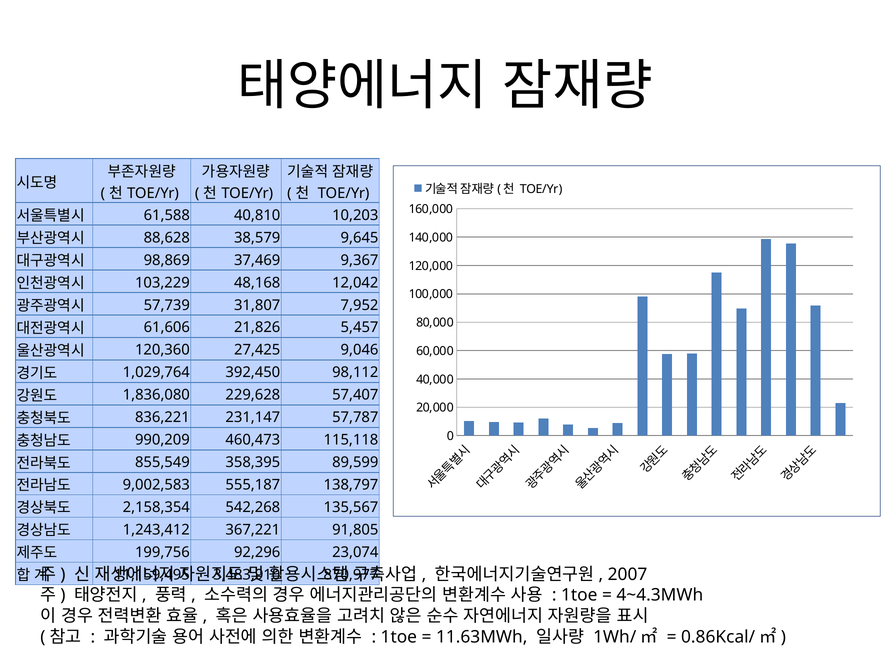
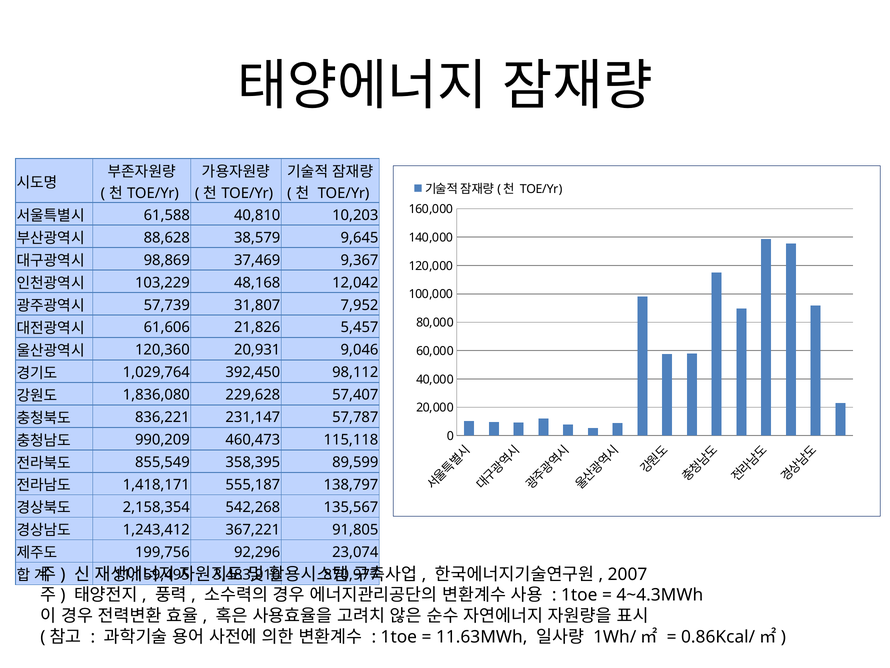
27,425: 27,425 -> 20,931 (257, 350)
9,002,583: 9,002,583 -> 1,418,171 (156, 485)
